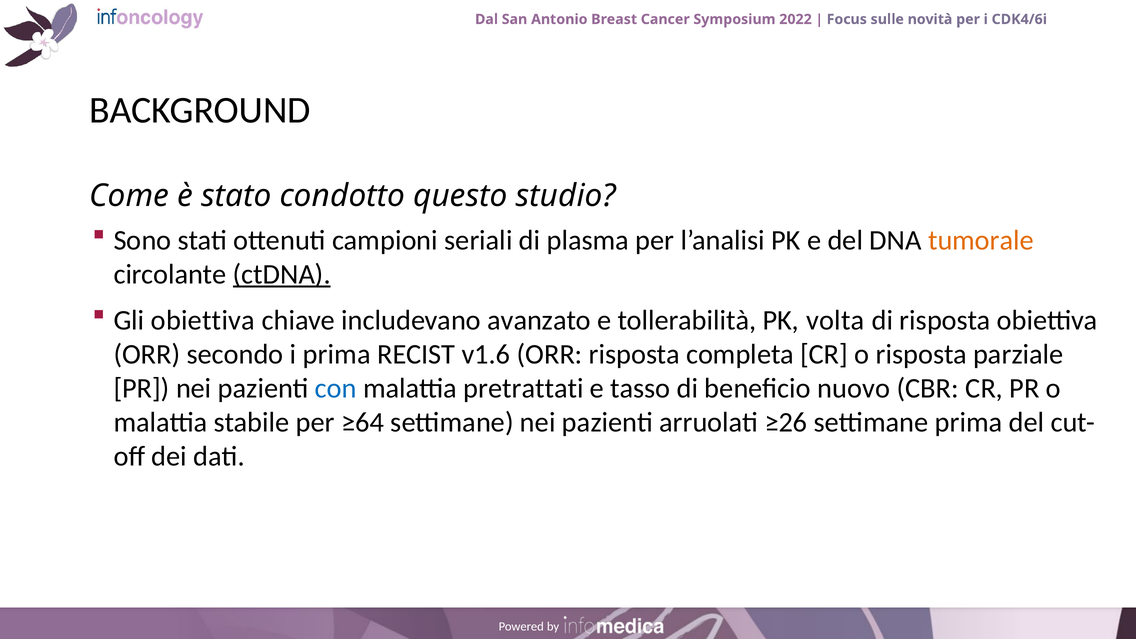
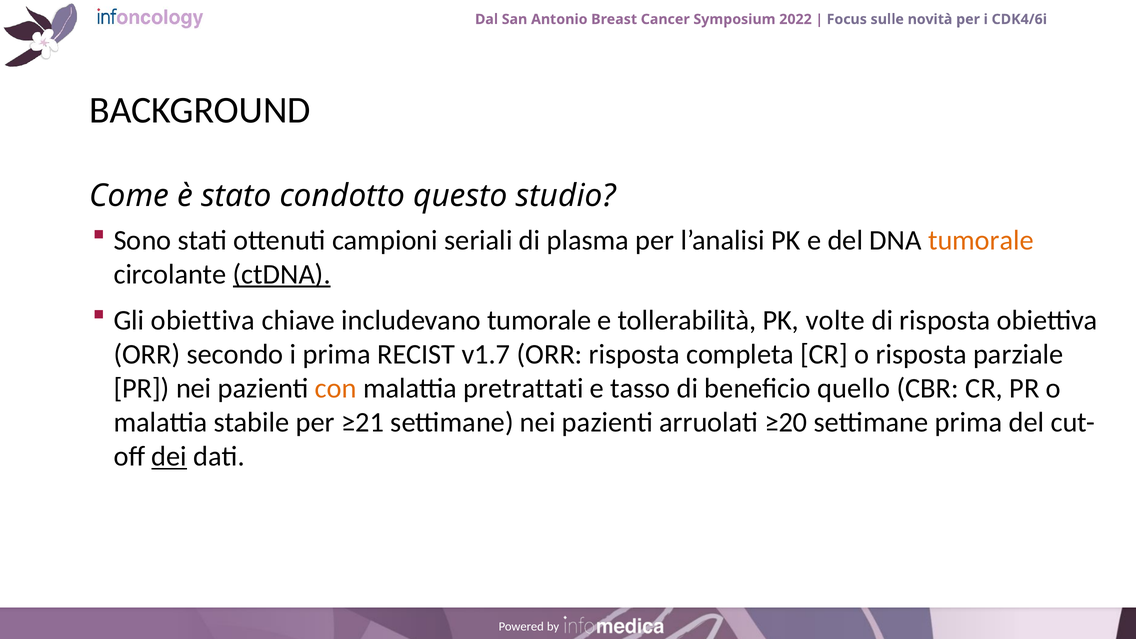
includevano avanzato: avanzato -> tumorale (539, 320)
volta: volta -> volte (835, 320)
v1.6: v1.6 -> v1.7 (486, 354)
con colour: blue -> orange (336, 388)
nuovo: nuovo -> quello (854, 388)
≥64: ≥64 -> ≥21 (363, 422)
≥26: ≥26 -> ≥20 (786, 422)
dei underline: none -> present (169, 457)
